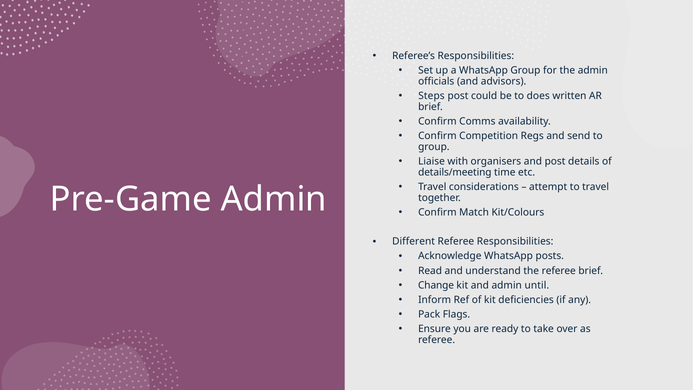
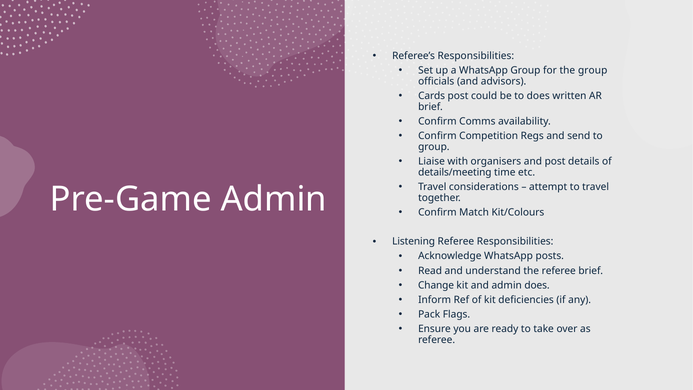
the admin: admin -> group (593, 70)
Steps: Steps -> Cards (432, 96)
Different: Different -> Listening (414, 241)
admin until: until -> does (537, 285)
